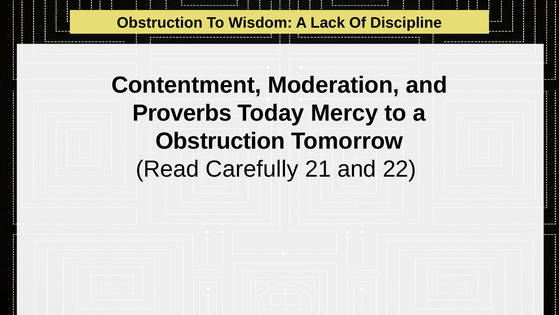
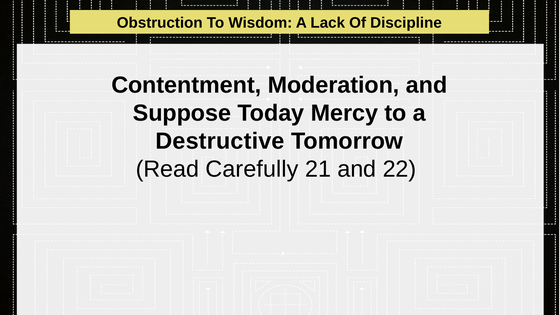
Proverbs: Proverbs -> Suppose (182, 113)
Obstruction: Obstruction -> Destructive (220, 141)
